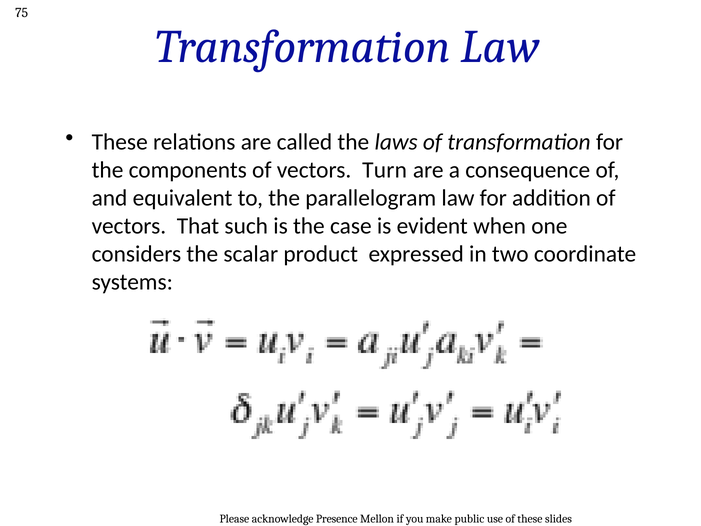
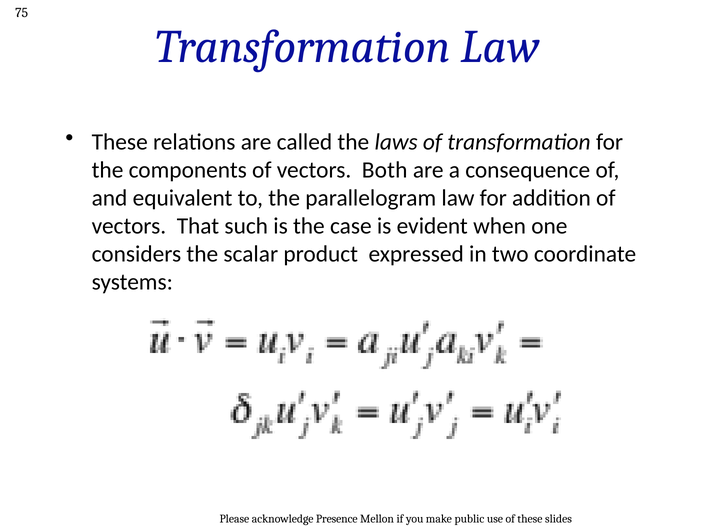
Turn: Turn -> Both (385, 170)
